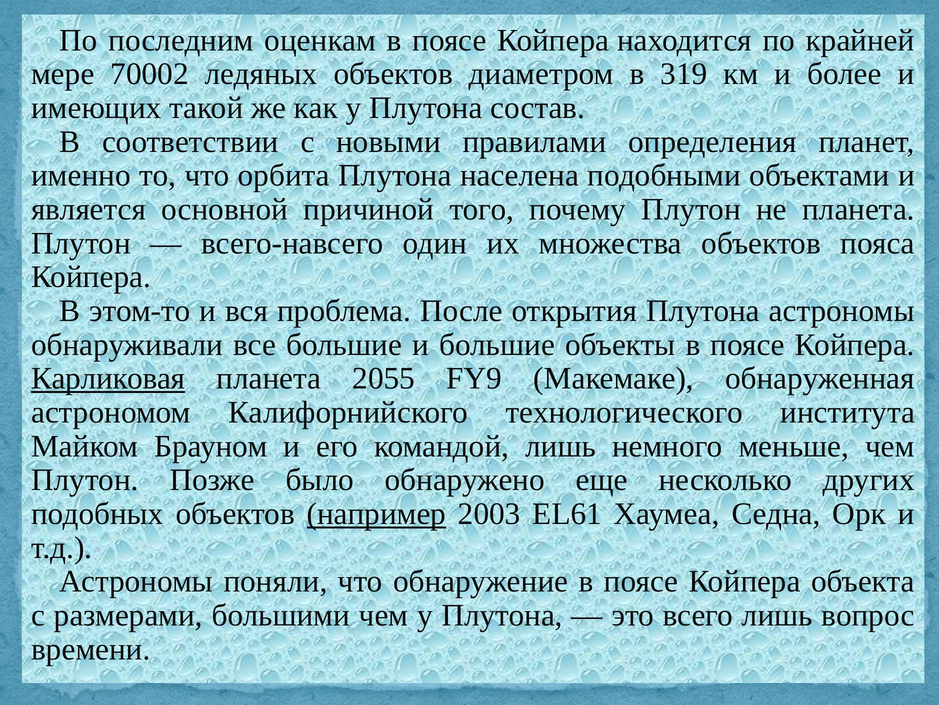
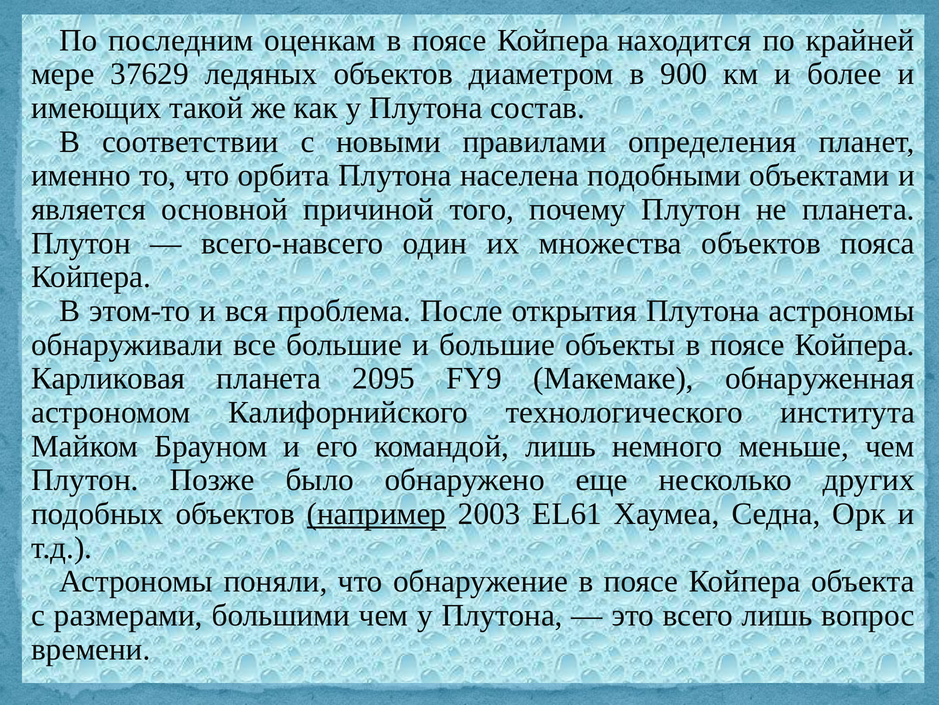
70002: 70002 -> 37629 (150, 74)
319: 319 -> 900 (684, 74)
Карликовая underline: present -> none (108, 378)
2055: 2055 -> 2095 (384, 378)
